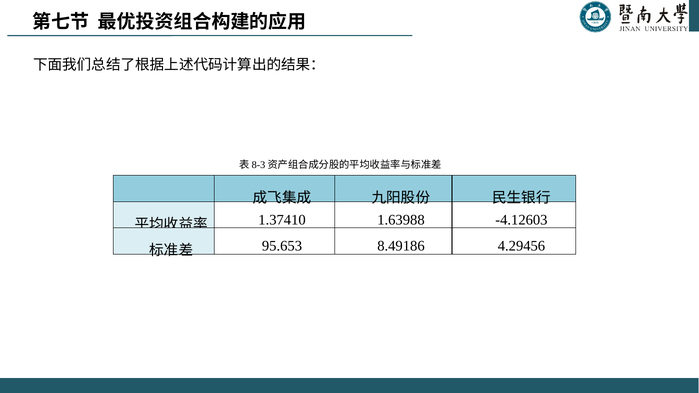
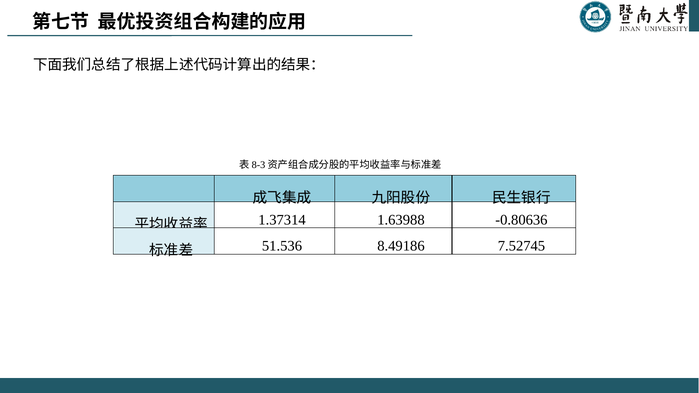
1.37410: 1.37410 -> 1.37314 (282, 220)
-4.12603: -4.12603 -> -0.80636 (521, 220)
95.653: 95.653 -> 51.536 (282, 246)
4.29456: 4.29456 -> 7.52745 (521, 246)
